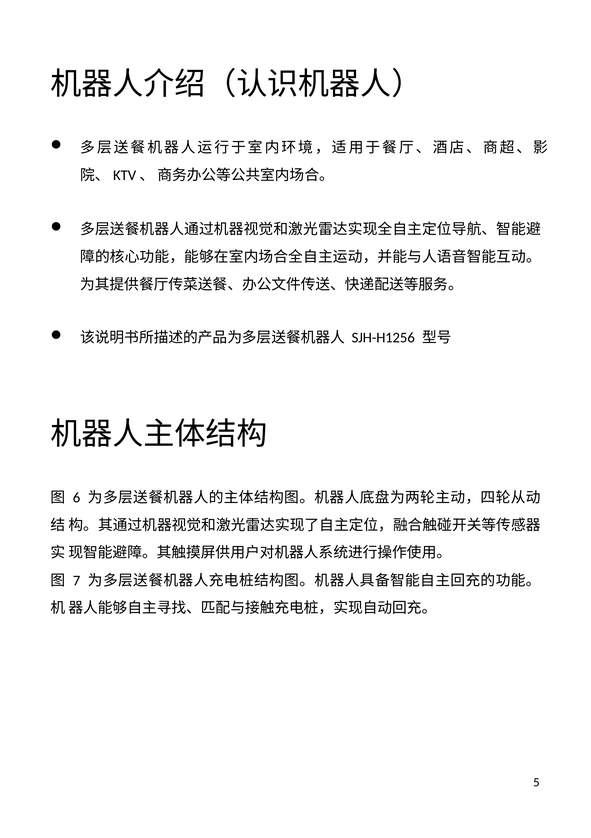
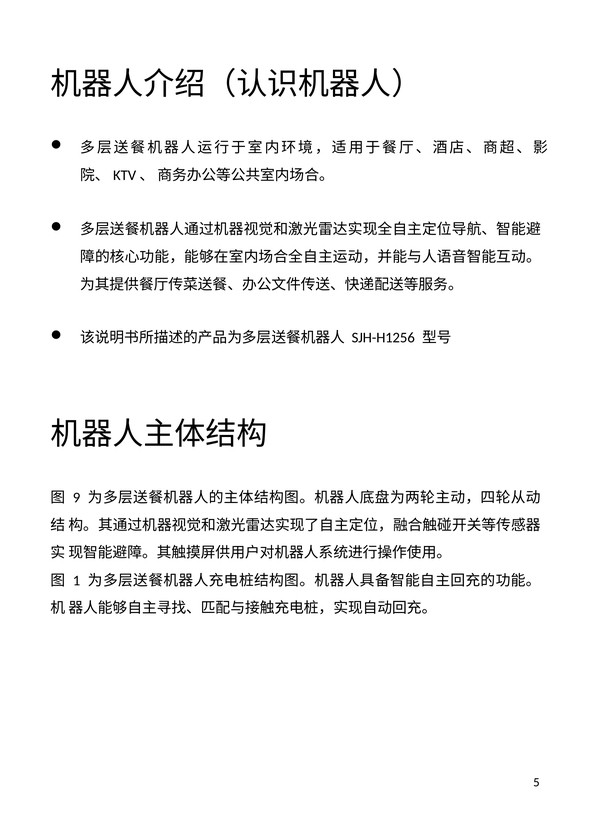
6: 6 -> 9 (76, 498)
7: 7 -> 1 (76, 580)
